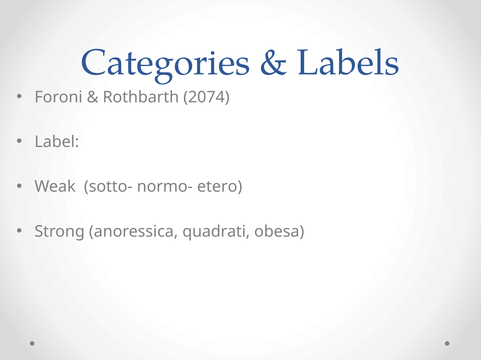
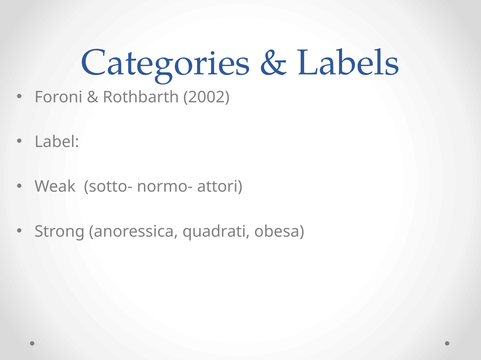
2074: 2074 -> 2002 (206, 97)
etero: etero -> attori (220, 187)
